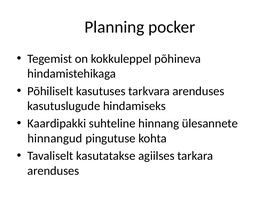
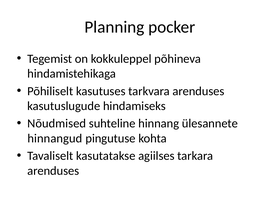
Kaardipakki: Kaardipakki -> Nõudmised (57, 123)
